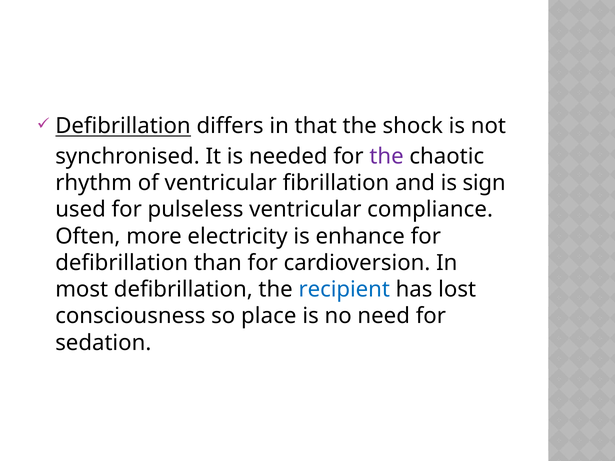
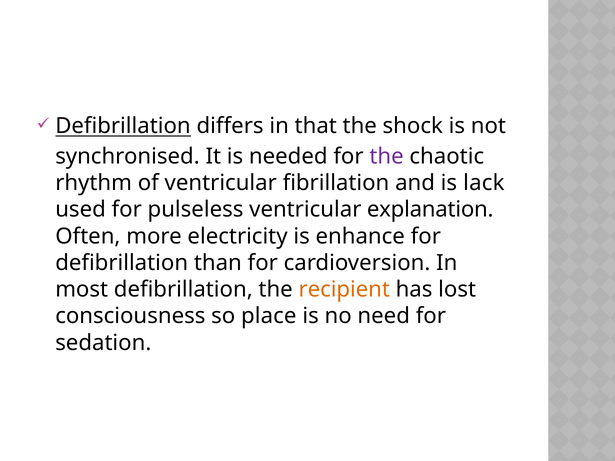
sign: sign -> lack (484, 183)
compliance: compliance -> explanation (430, 210)
recipient colour: blue -> orange (344, 290)
